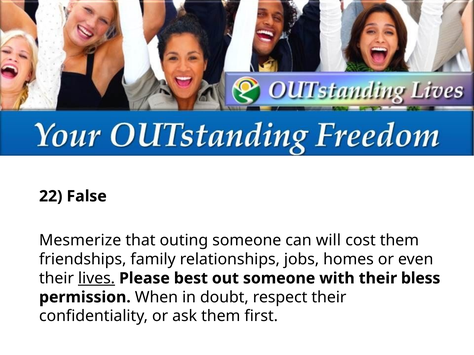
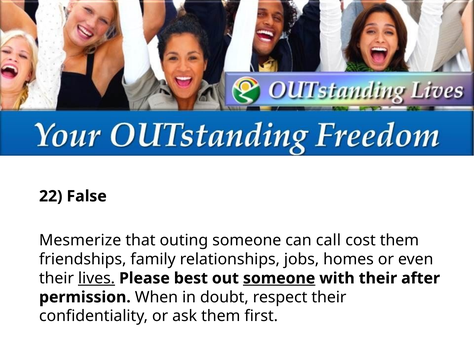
will: will -> call (328, 241)
someone underline: none -> present (279, 279)
bless: bless -> after (421, 279)
